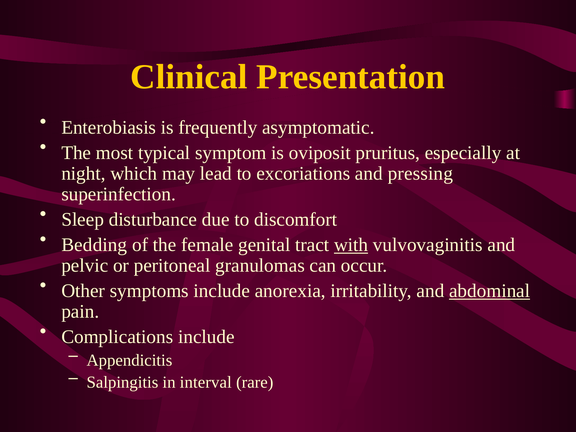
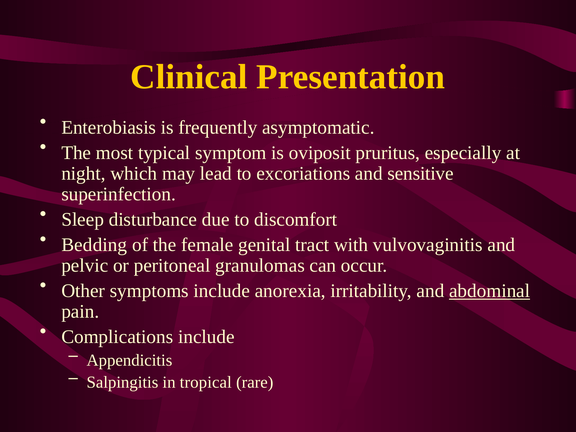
pressing: pressing -> sensitive (421, 173)
with underline: present -> none (351, 245)
interval: interval -> tropical (206, 382)
